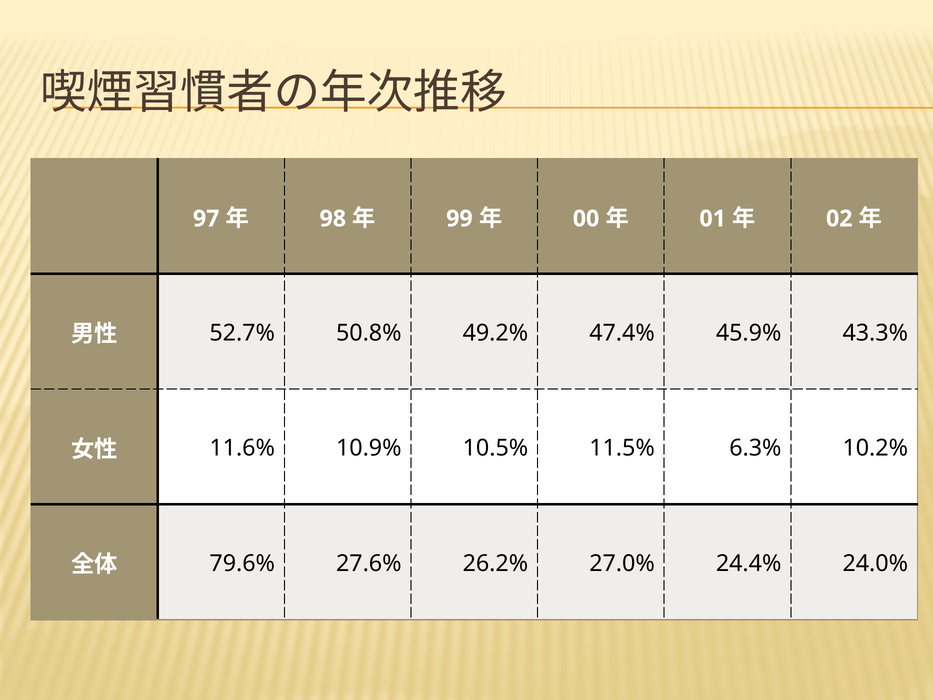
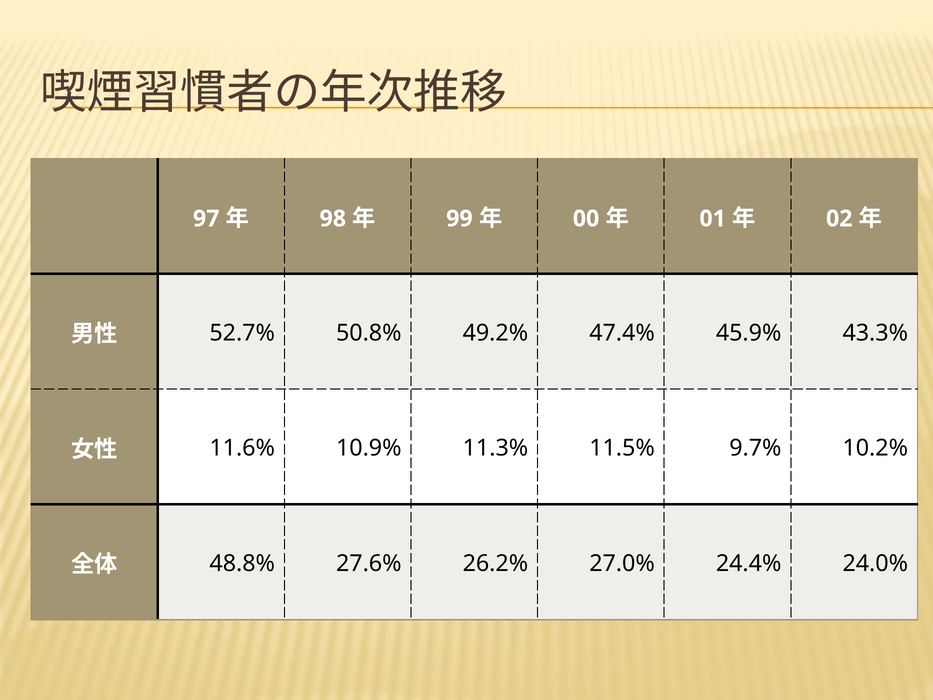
10.5%: 10.5% -> 11.3% (495, 448)
6.3%: 6.3% -> 9.7% (755, 448)
79.6%: 79.6% -> 48.8% (242, 563)
